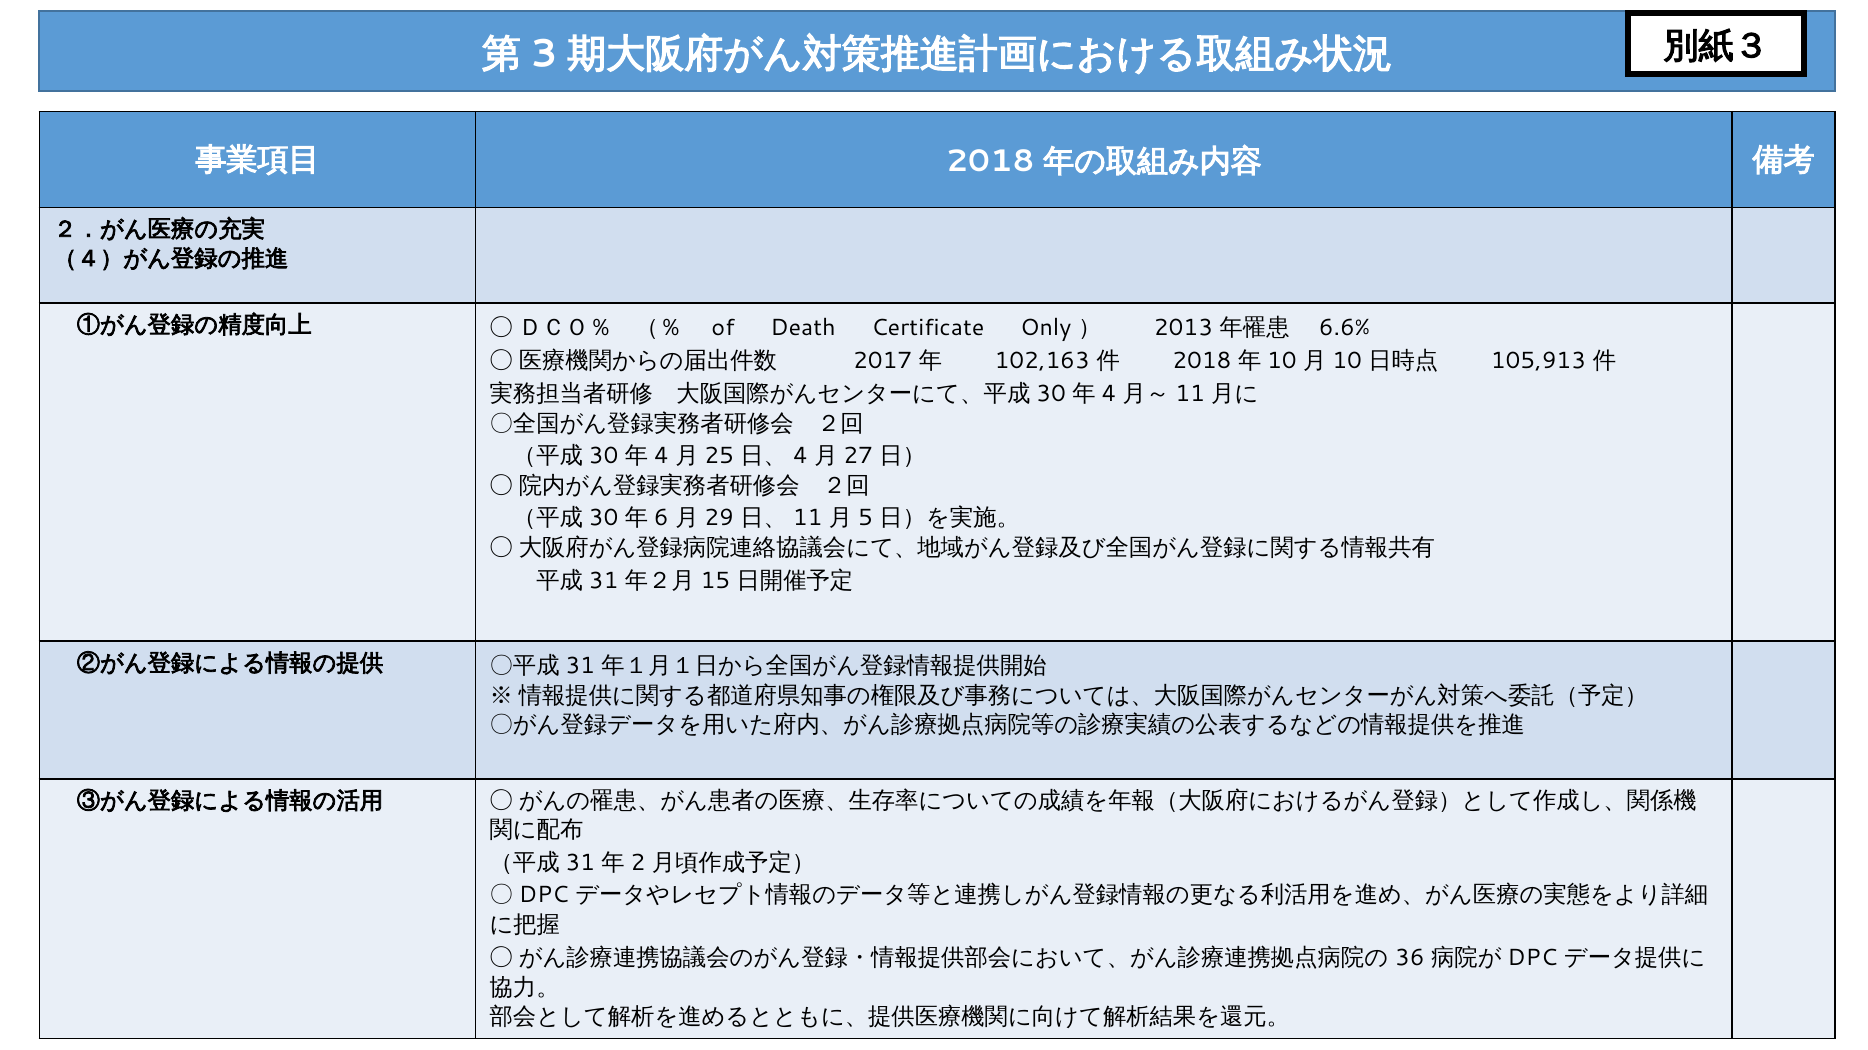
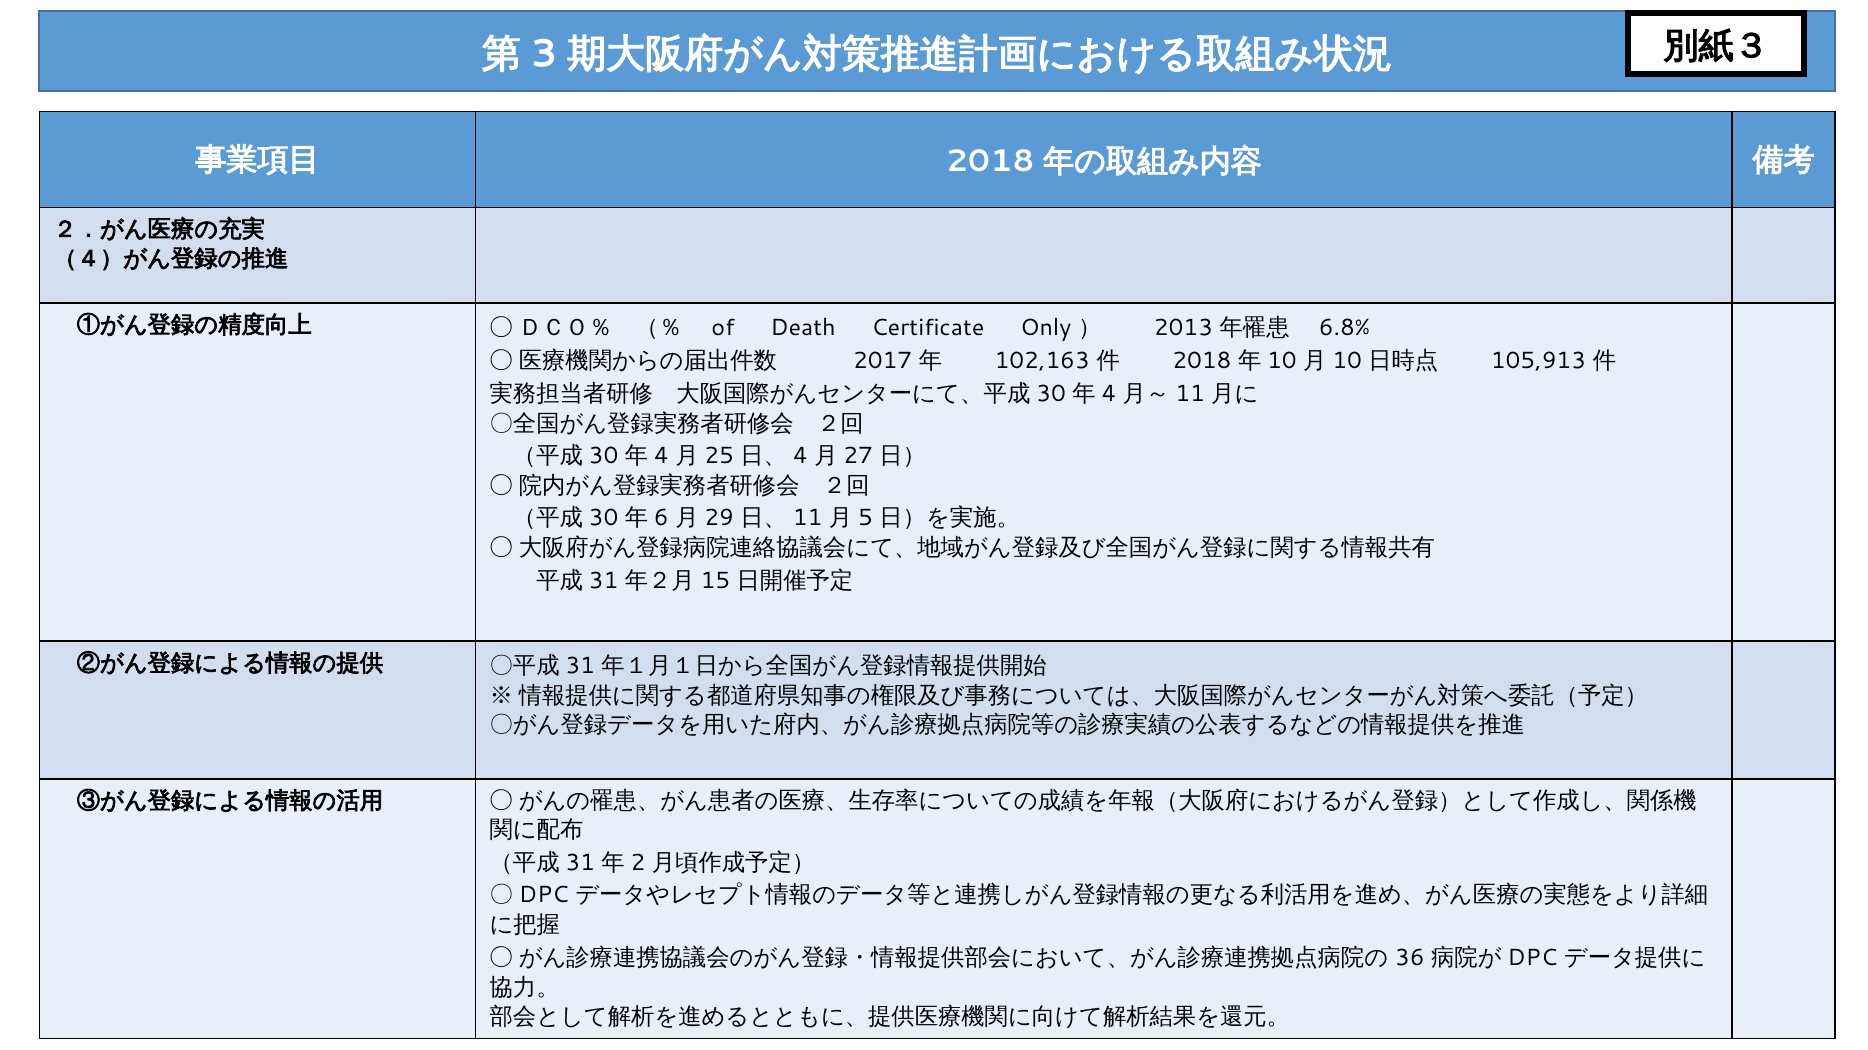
6.6%: 6.6% -> 6.8% (1344, 328)
